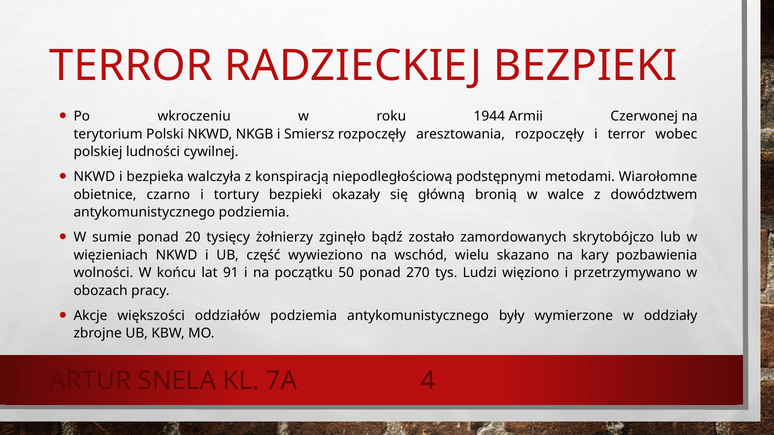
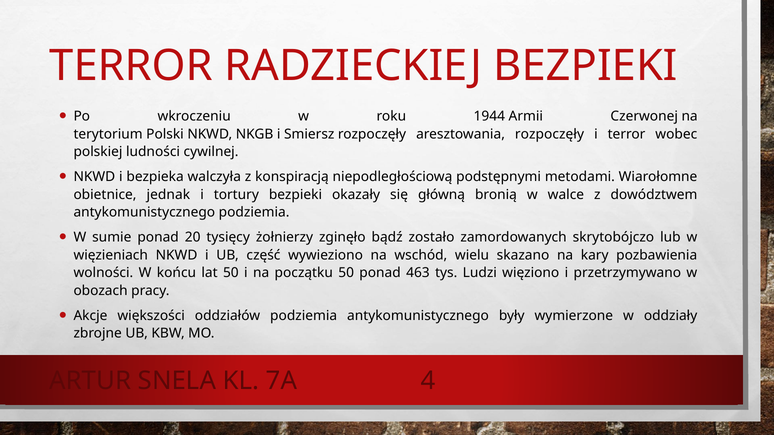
czarno: czarno -> jednak (168, 195)
lat 91: 91 -> 50 (231, 273)
270: 270 -> 463 (418, 273)
